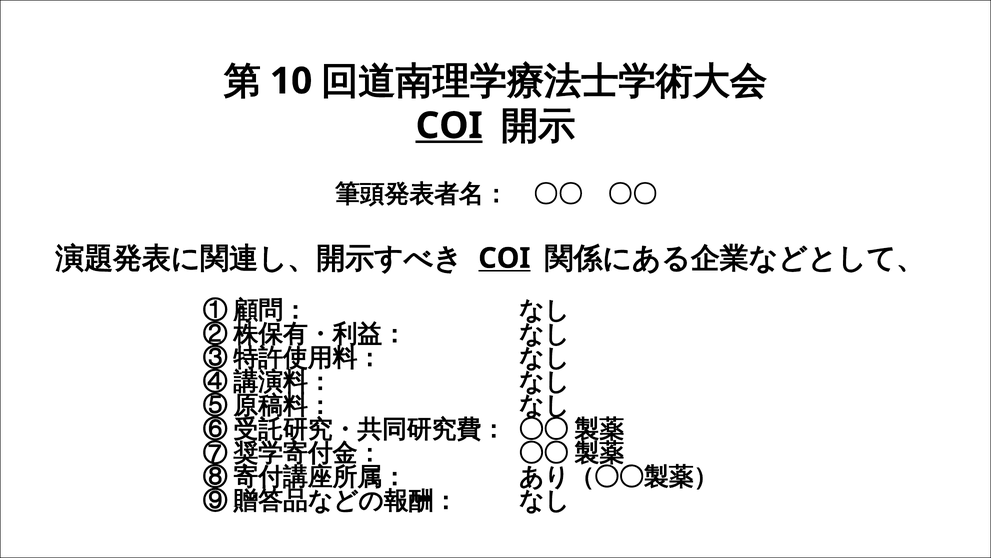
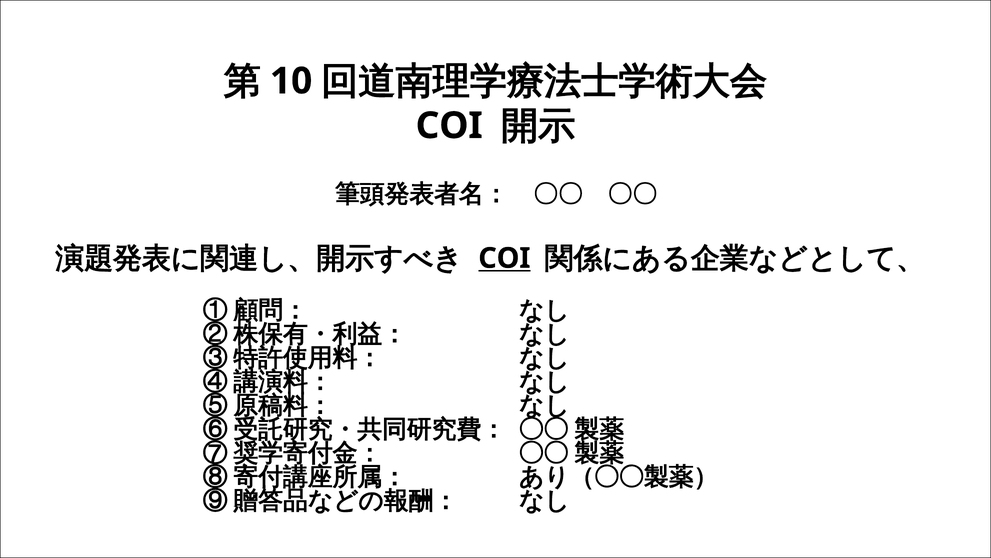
COI underline: present -> none (449, 126)
